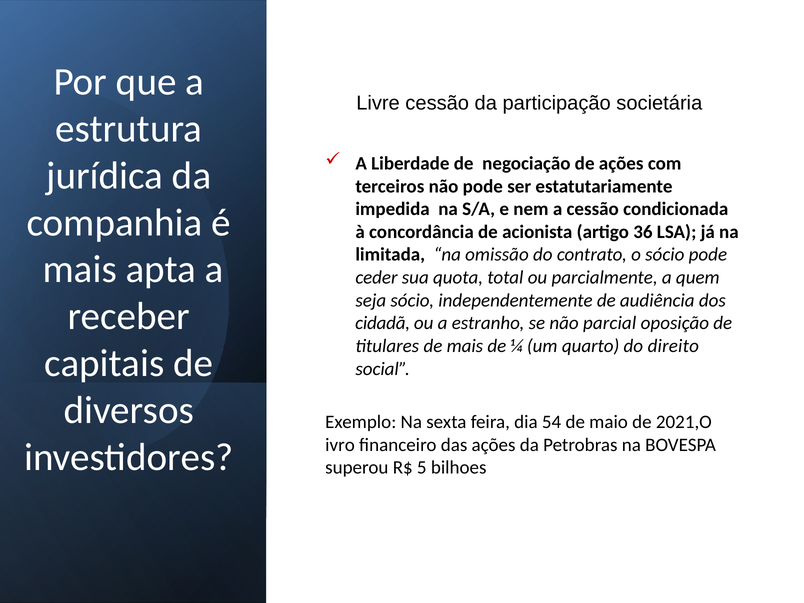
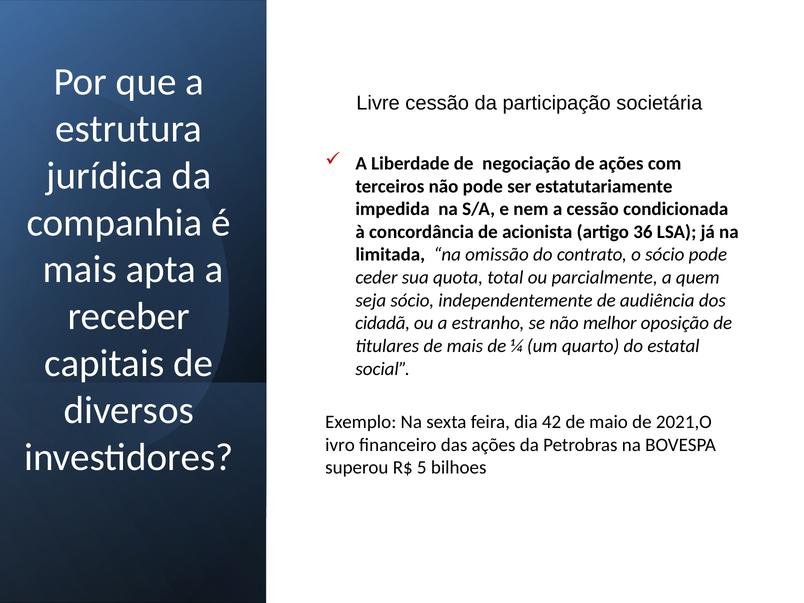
parcial: parcial -> melhor (610, 323)
direito: direito -> estatal (673, 346)
54: 54 -> 42 (552, 422)
